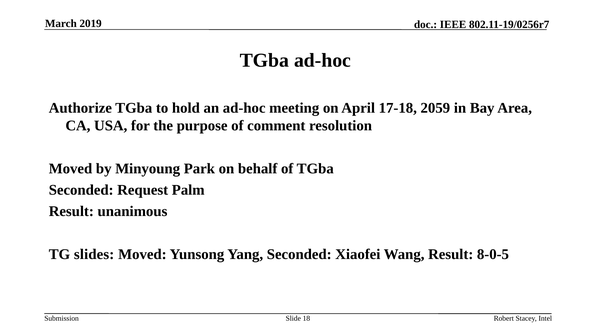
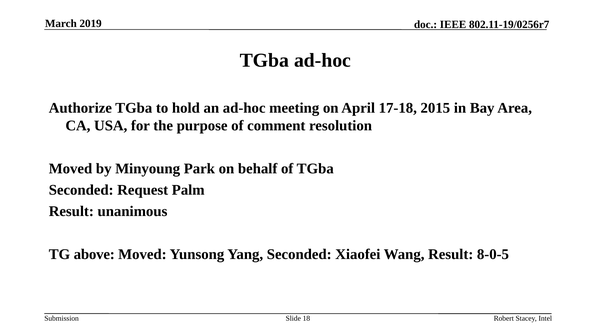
2059: 2059 -> 2015 (435, 108)
slides: slides -> above (94, 254)
